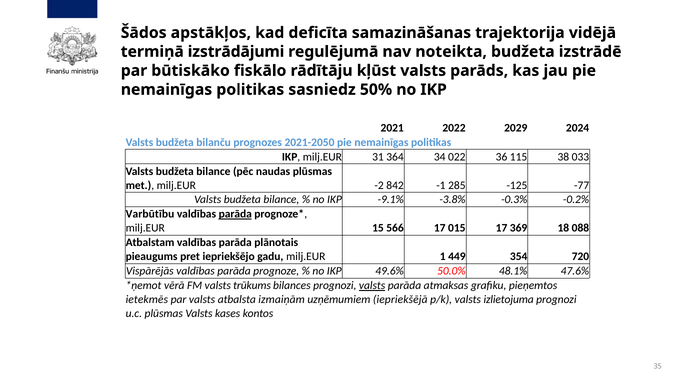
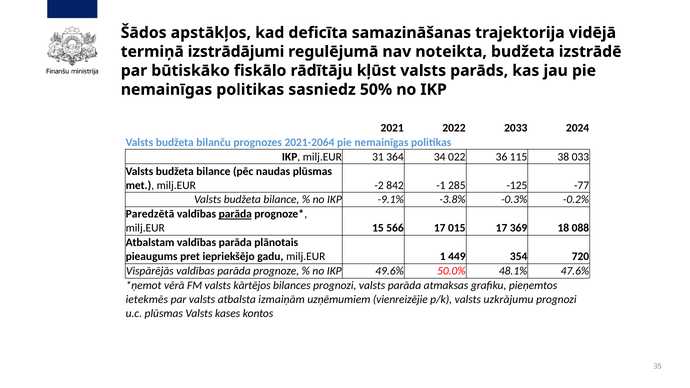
2029: 2029 -> 2033 (516, 128)
2021-2050: 2021-2050 -> 2021-2064 (309, 142)
Varbūtību: Varbūtību -> Paredzētā (150, 214)
trūkums: trūkums -> kārtējos (252, 286)
valsts underline: present -> none (372, 286)
iepriekšējā: iepriekšējā -> vienreizējie (400, 300)
izlietojuma: izlietojuma -> uzkrājumu (508, 300)
